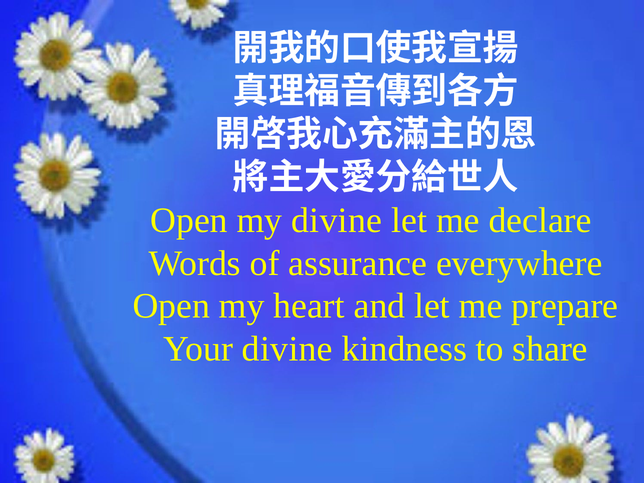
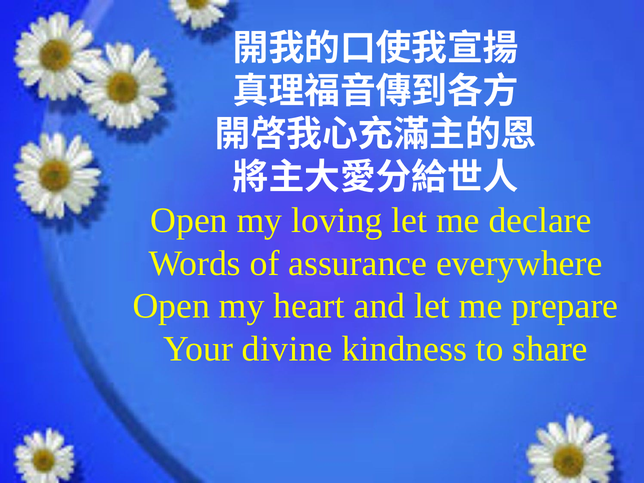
my divine: divine -> loving (337, 220)
